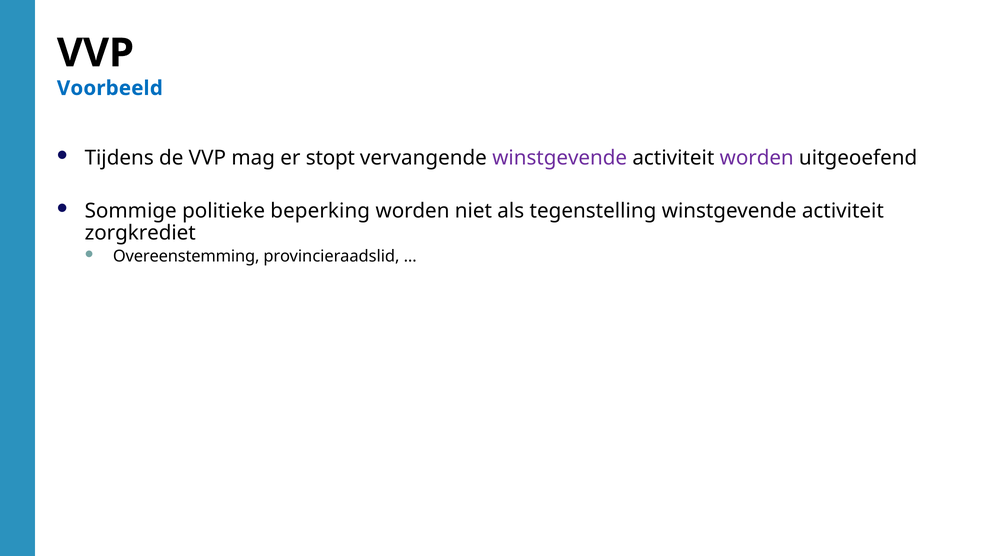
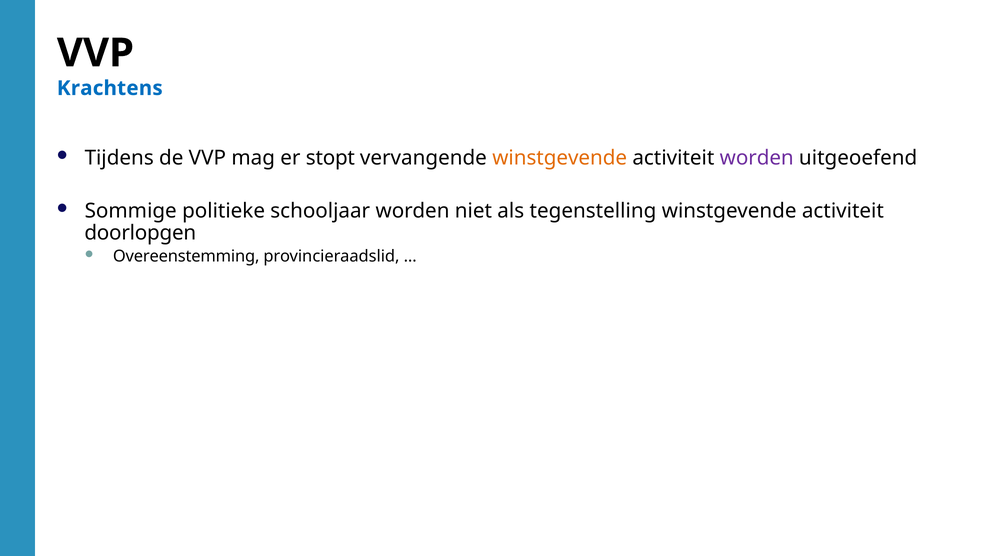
Voorbeeld: Voorbeeld -> Krachtens (110, 88)
winstgevende colour: purple -> orange (560, 158)
beperking: beperking -> schooljaar (320, 211)
zorgkrediet: zorgkrediet -> doorlopgen (140, 233)
